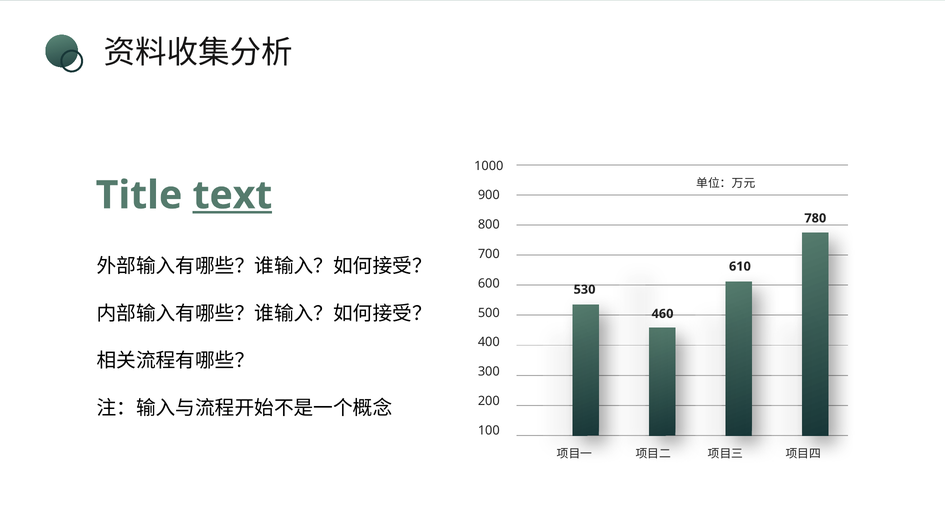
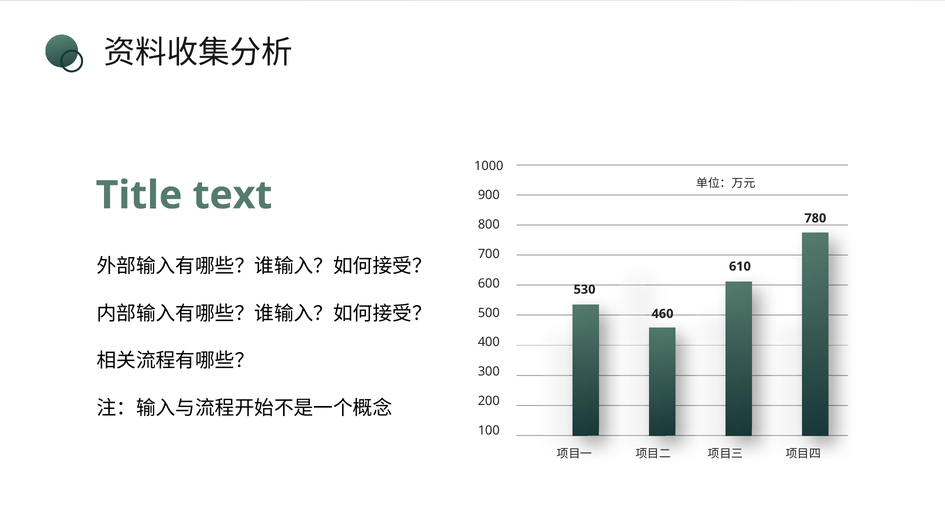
text underline: present -> none (232, 196)
